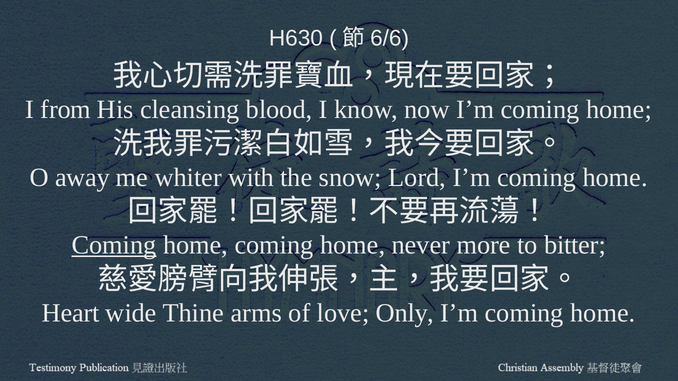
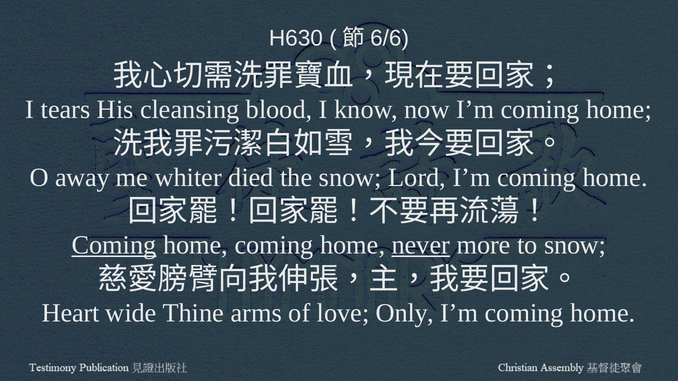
from: from -> tears (66, 110)
with: with -> died (251, 178)
never underline: none -> present (421, 245)
to bitter: bitter -> snow (575, 245)
